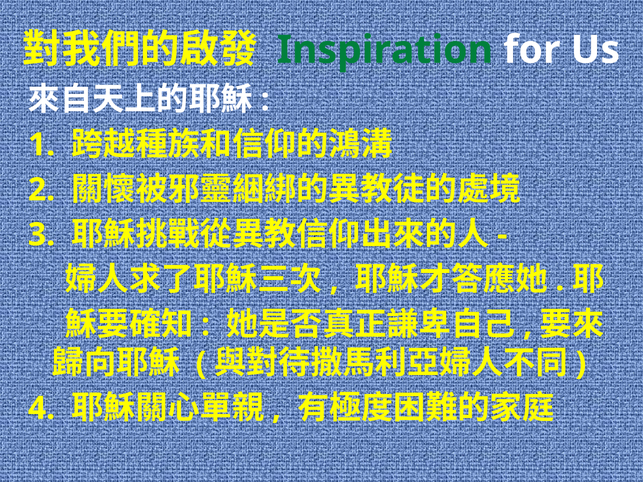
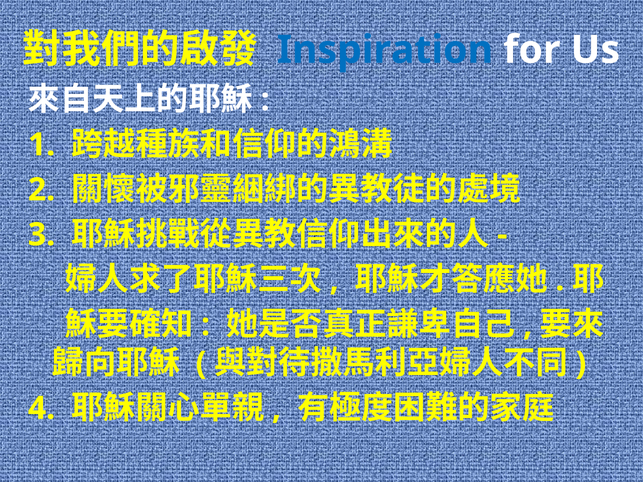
Inspiration colour: green -> blue (385, 50)
